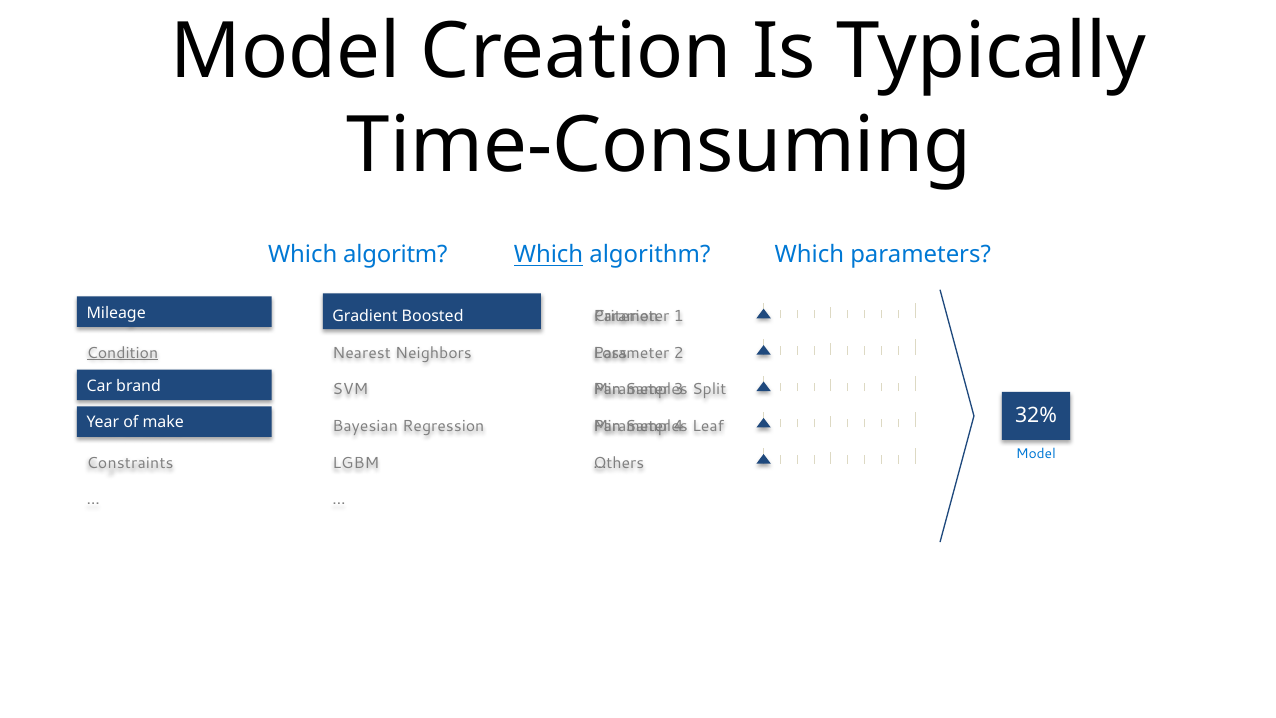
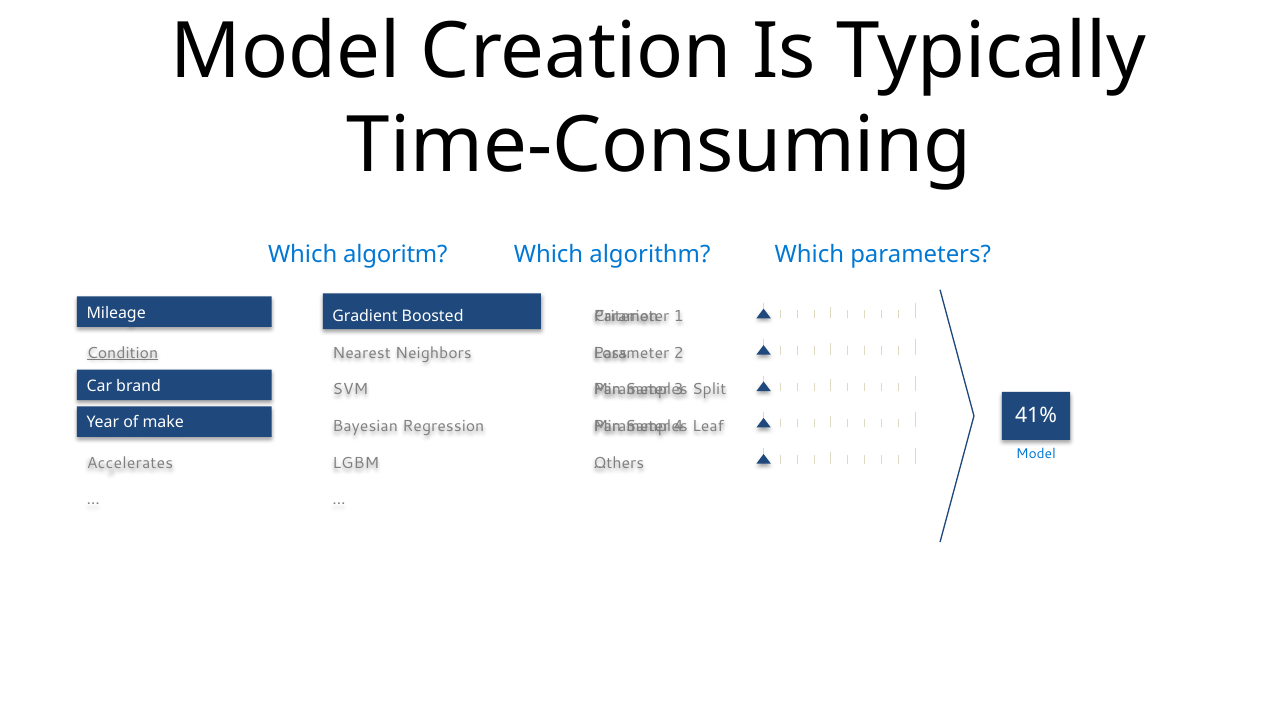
Which underline: present -> none (549, 255)
32%: 32% -> 41% (1036, 416)
Constraints: Constraints -> Accelerates (130, 463)
